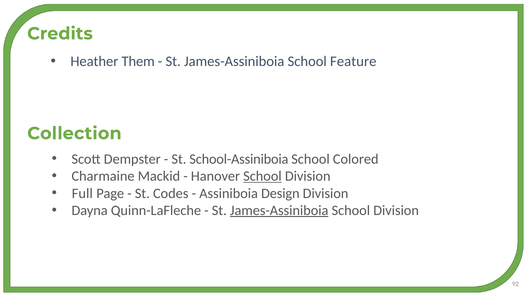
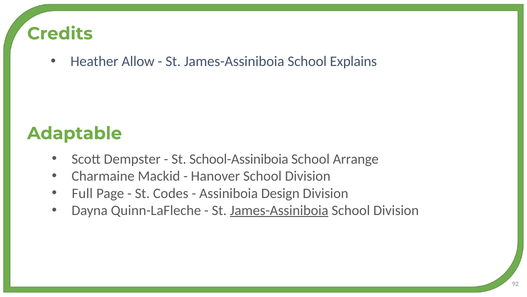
Them: Them -> Allow (138, 61)
Feature: Feature -> Explains (353, 61)
Collection: Collection -> Adaptable (75, 133)
Colored: Colored -> Arrange (356, 159)
School underline: present -> none (262, 176)
